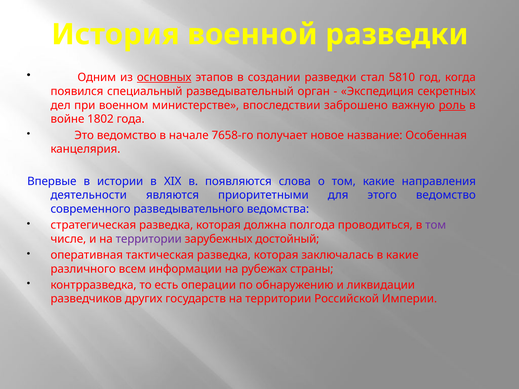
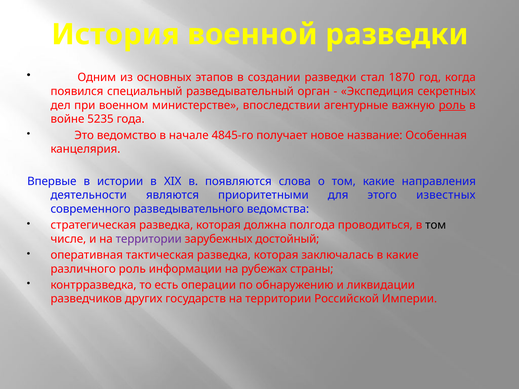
основных underline: present -> none (164, 77)
5810: 5810 -> 1870 (402, 77)
заброшено: заброшено -> агентурные (356, 105)
1802: 1802 -> 5235 (100, 119)
7658-го: 7658-го -> 4845-го (232, 135)
этого ведомство: ведомство -> известных (446, 195)
том colour: purple -> black (436, 225)
различного всем: всем -> роль (132, 269)
